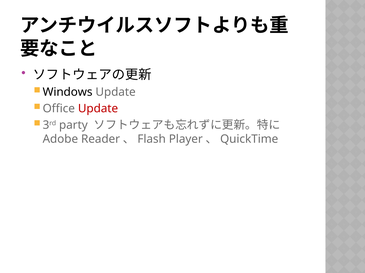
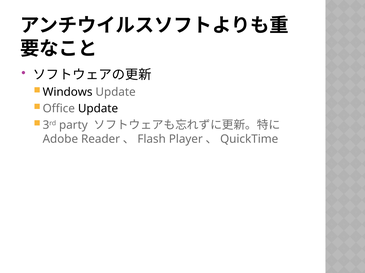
Update colour: red -> black (98, 109)
